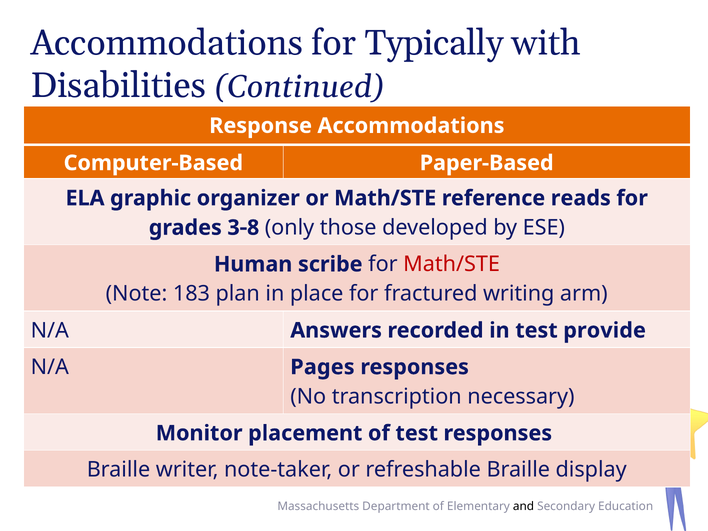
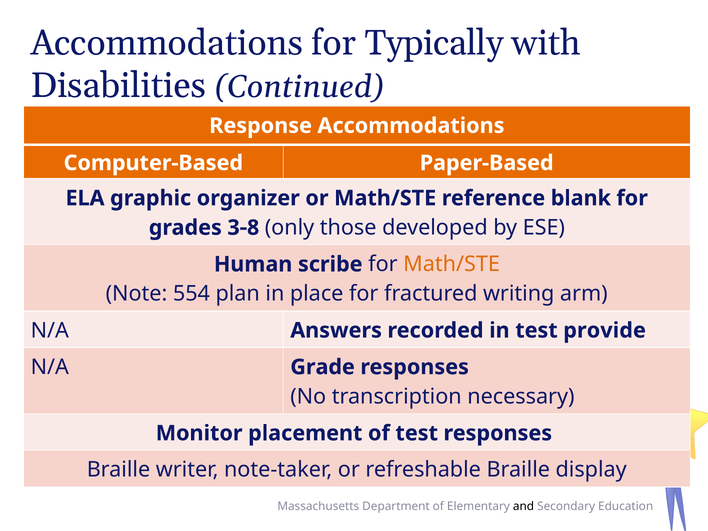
reads: reads -> blank (581, 198)
Math/STE colour: red -> orange (452, 264)
183: 183 -> 554 (191, 294)
Pages: Pages -> Grade (323, 367)
